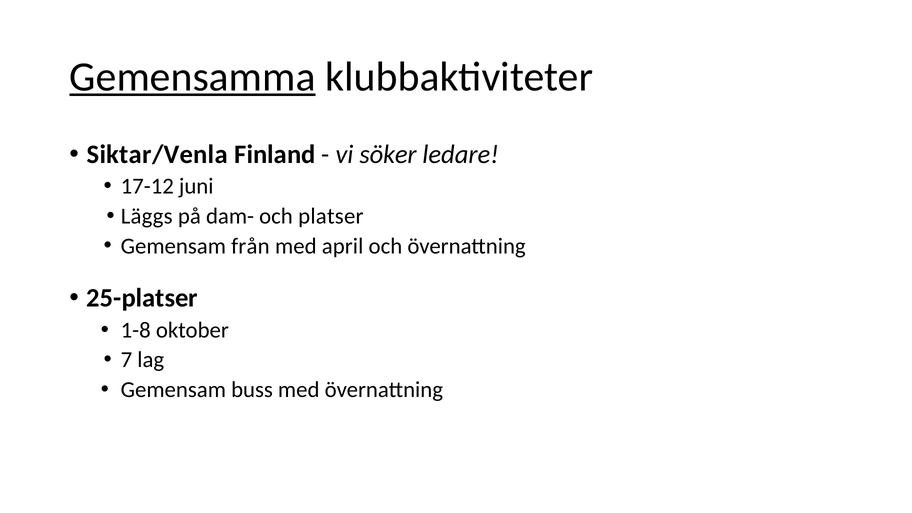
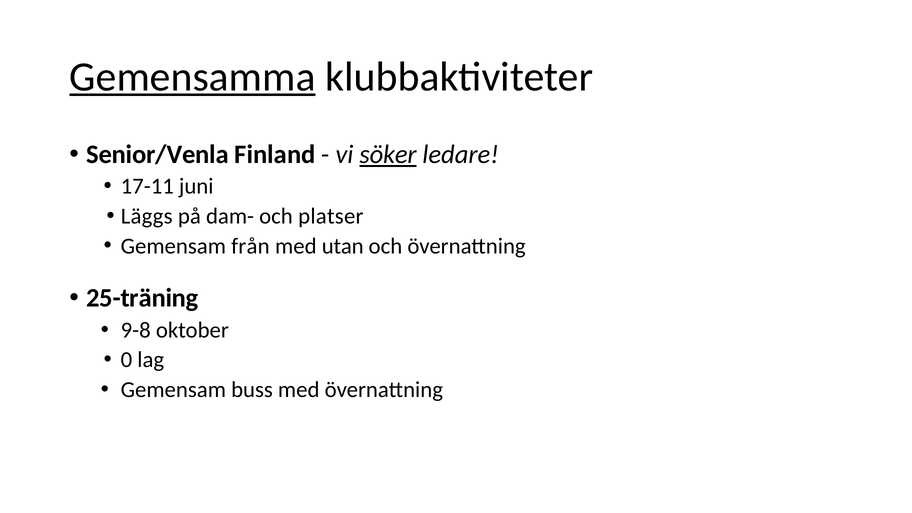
Siktar/Venla: Siktar/Venla -> Senior/Venla (158, 155)
söker underline: none -> present (388, 155)
17-12: 17-12 -> 17-11 (147, 186)
april: april -> utan (343, 246)
25-platser: 25-platser -> 25-träning (142, 298)
1-8: 1-8 -> 9-8 (136, 330)
7: 7 -> 0 (126, 360)
